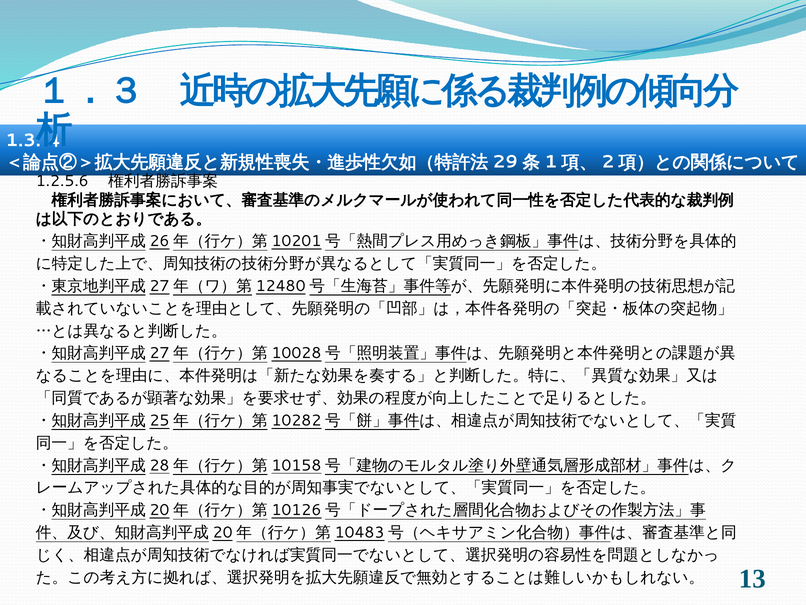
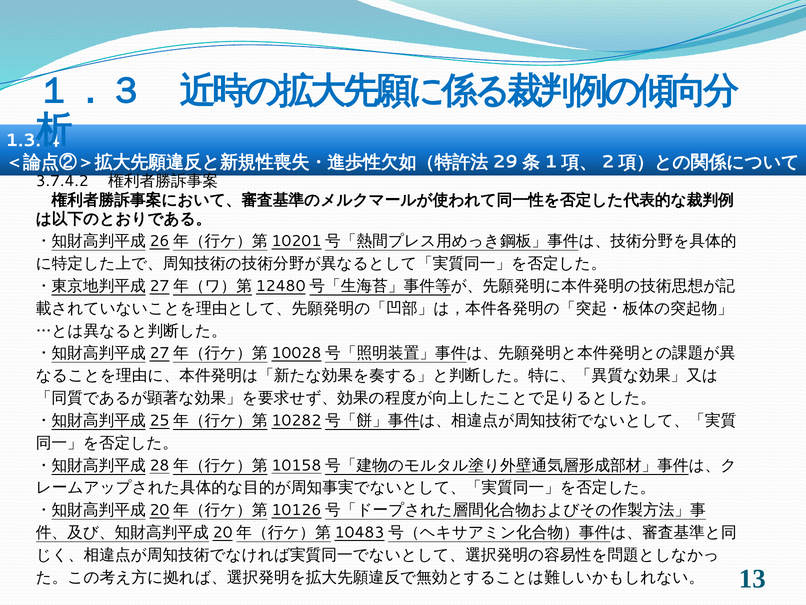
1.2.5.6: 1.2.5.6 -> 3.7.4.2 (62, 181)
